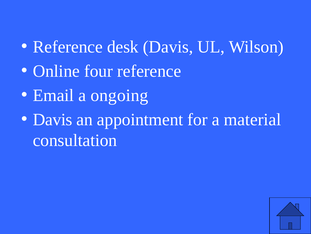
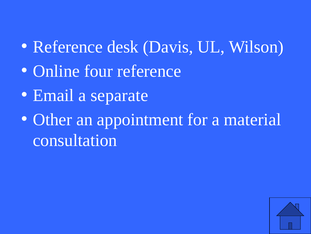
ongoing: ongoing -> separate (119, 95)
Davis: Davis -> Other (53, 119)
